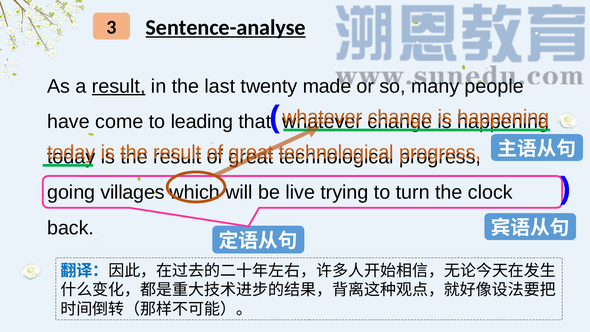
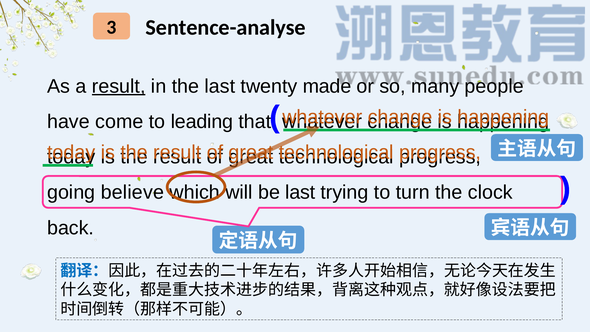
Sentence-analyse underline: present -> none (226, 27)
villages: villages -> believe (132, 192)
be live: live -> last (300, 192)
